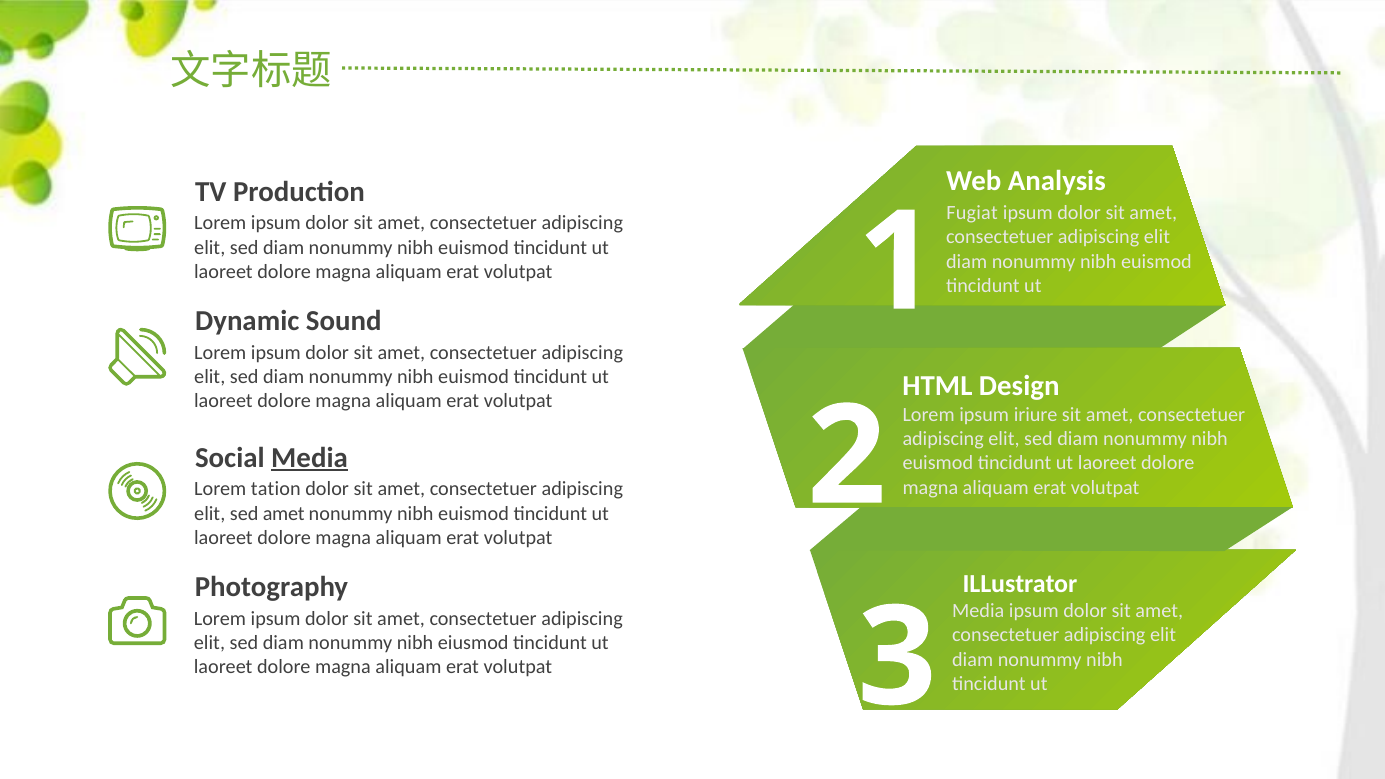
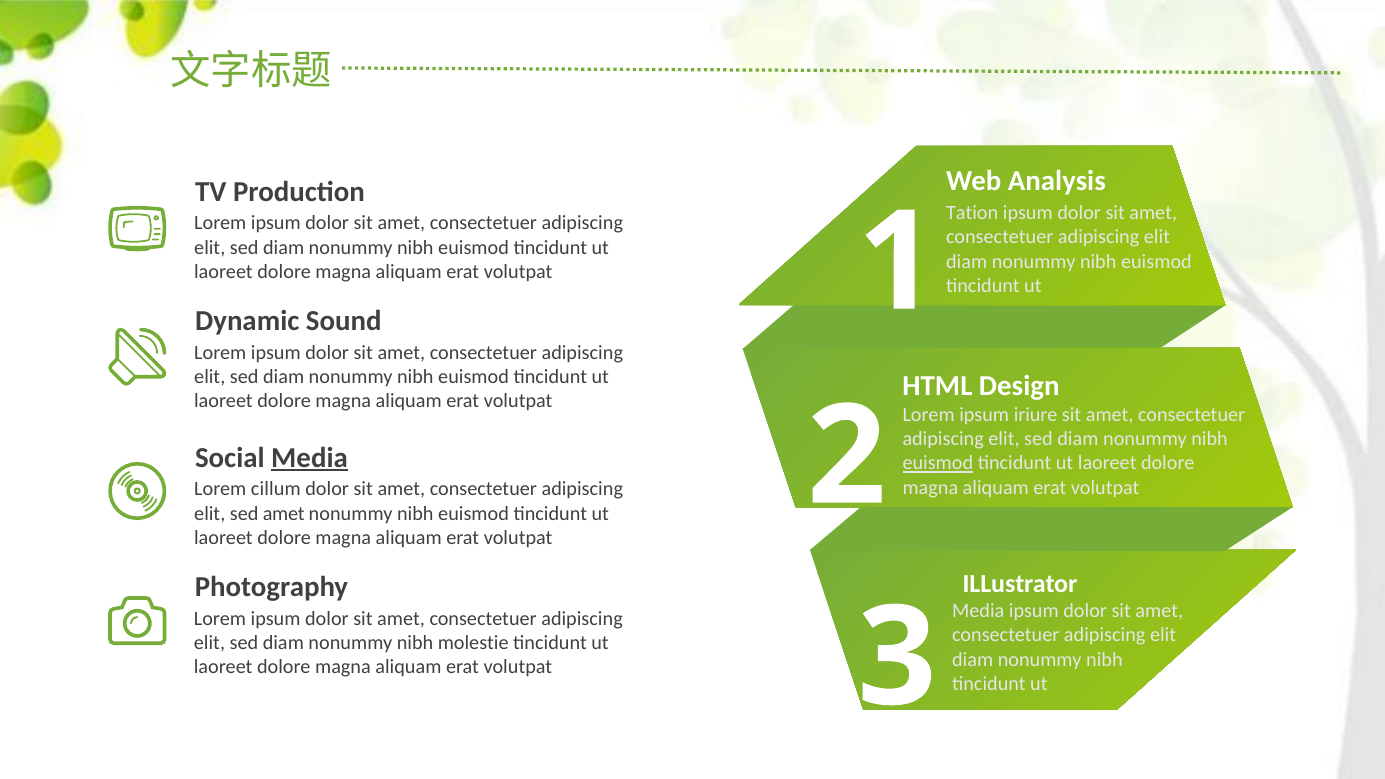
Fugiat: Fugiat -> Tation (972, 213)
euismod underline: none -> present (938, 463)
tation: tation -> cillum (276, 489)
eiusmod: eiusmod -> molestie (473, 643)
